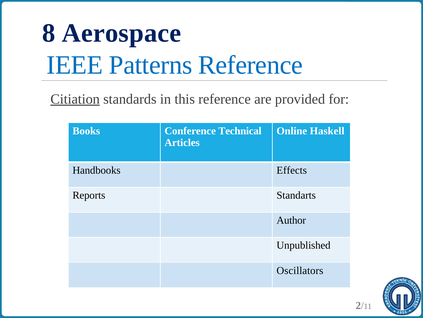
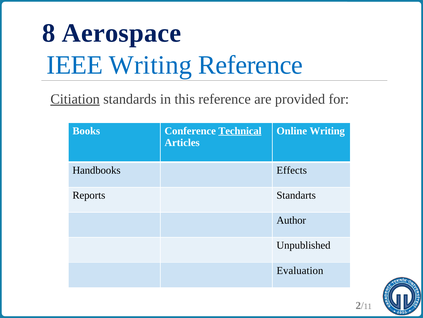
IEEE Patterns: Patterns -> Writing (150, 65)
Technical underline: none -> present (240, 131)
Online Haskell: Haskell -> Writing (327, 131)
Oscillators: Oscillators -> Evaluation (300, 270)
